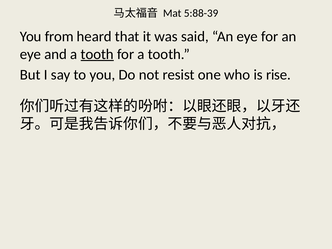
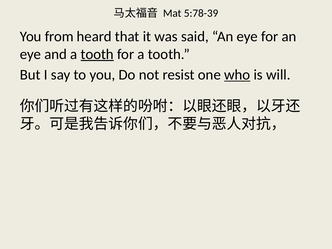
5:88-39: 5:88-39 -> 5:78-39 (201, 13)
who underline: none -> present (237, 75)
rise: rise -> will (278, 75)
